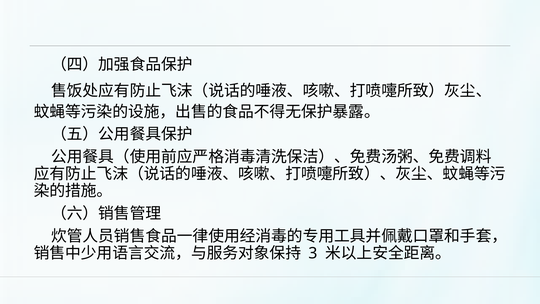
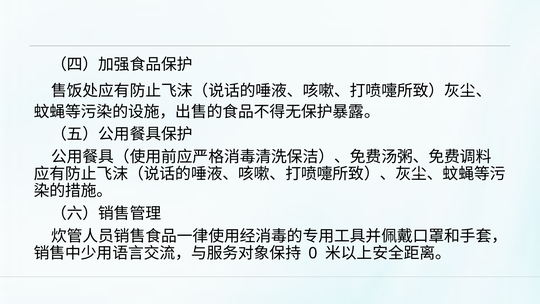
3: 3 -> 0 (313, 253)
